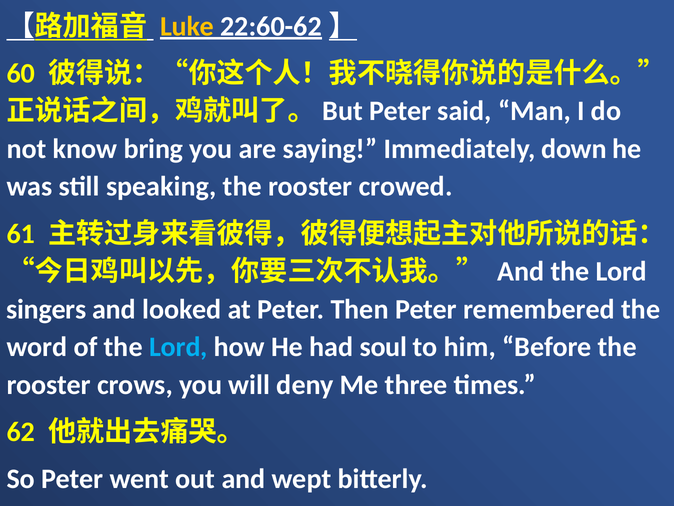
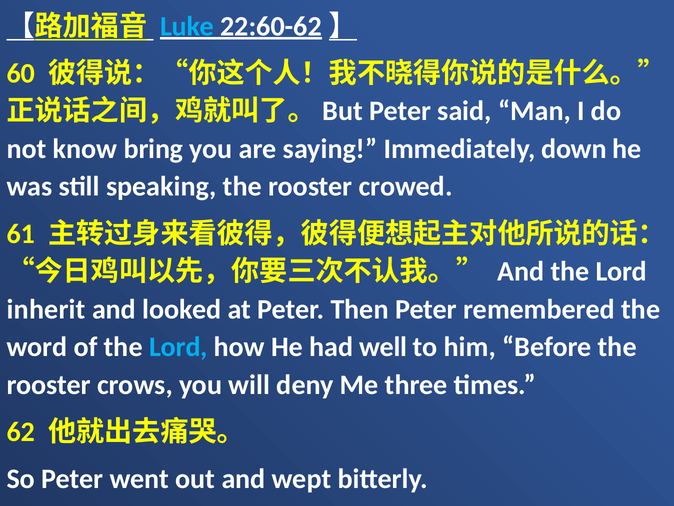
Luke colour: yellow -> light blue (187, 26)
singers: singers -> inherit (46, 309)
soul: soul -> well (383, 347)
